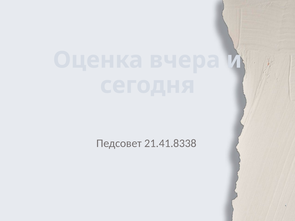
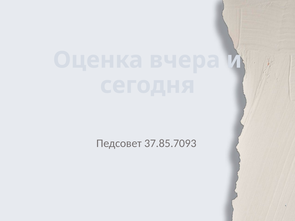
21.41.8338: 21.41.8338 -> 37.85.7093 (170, 144)
